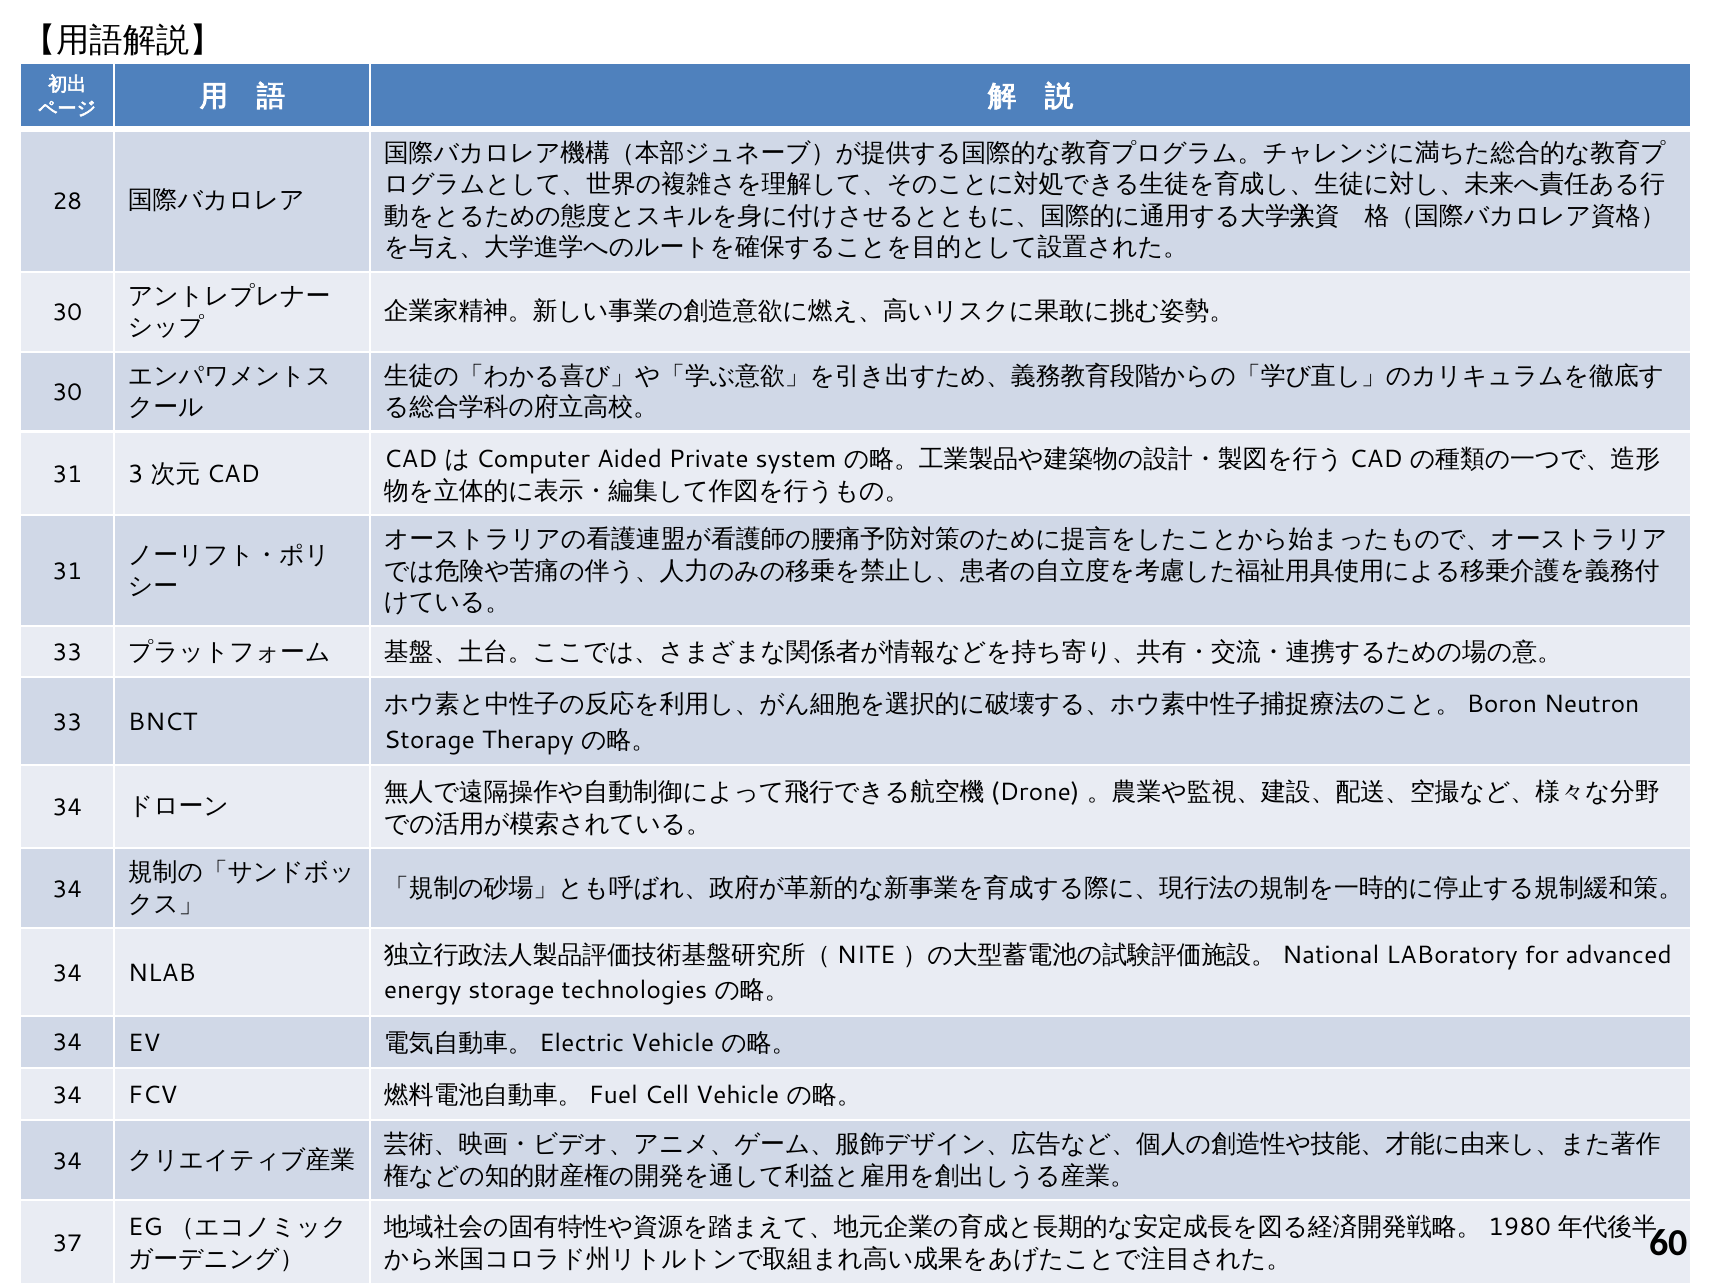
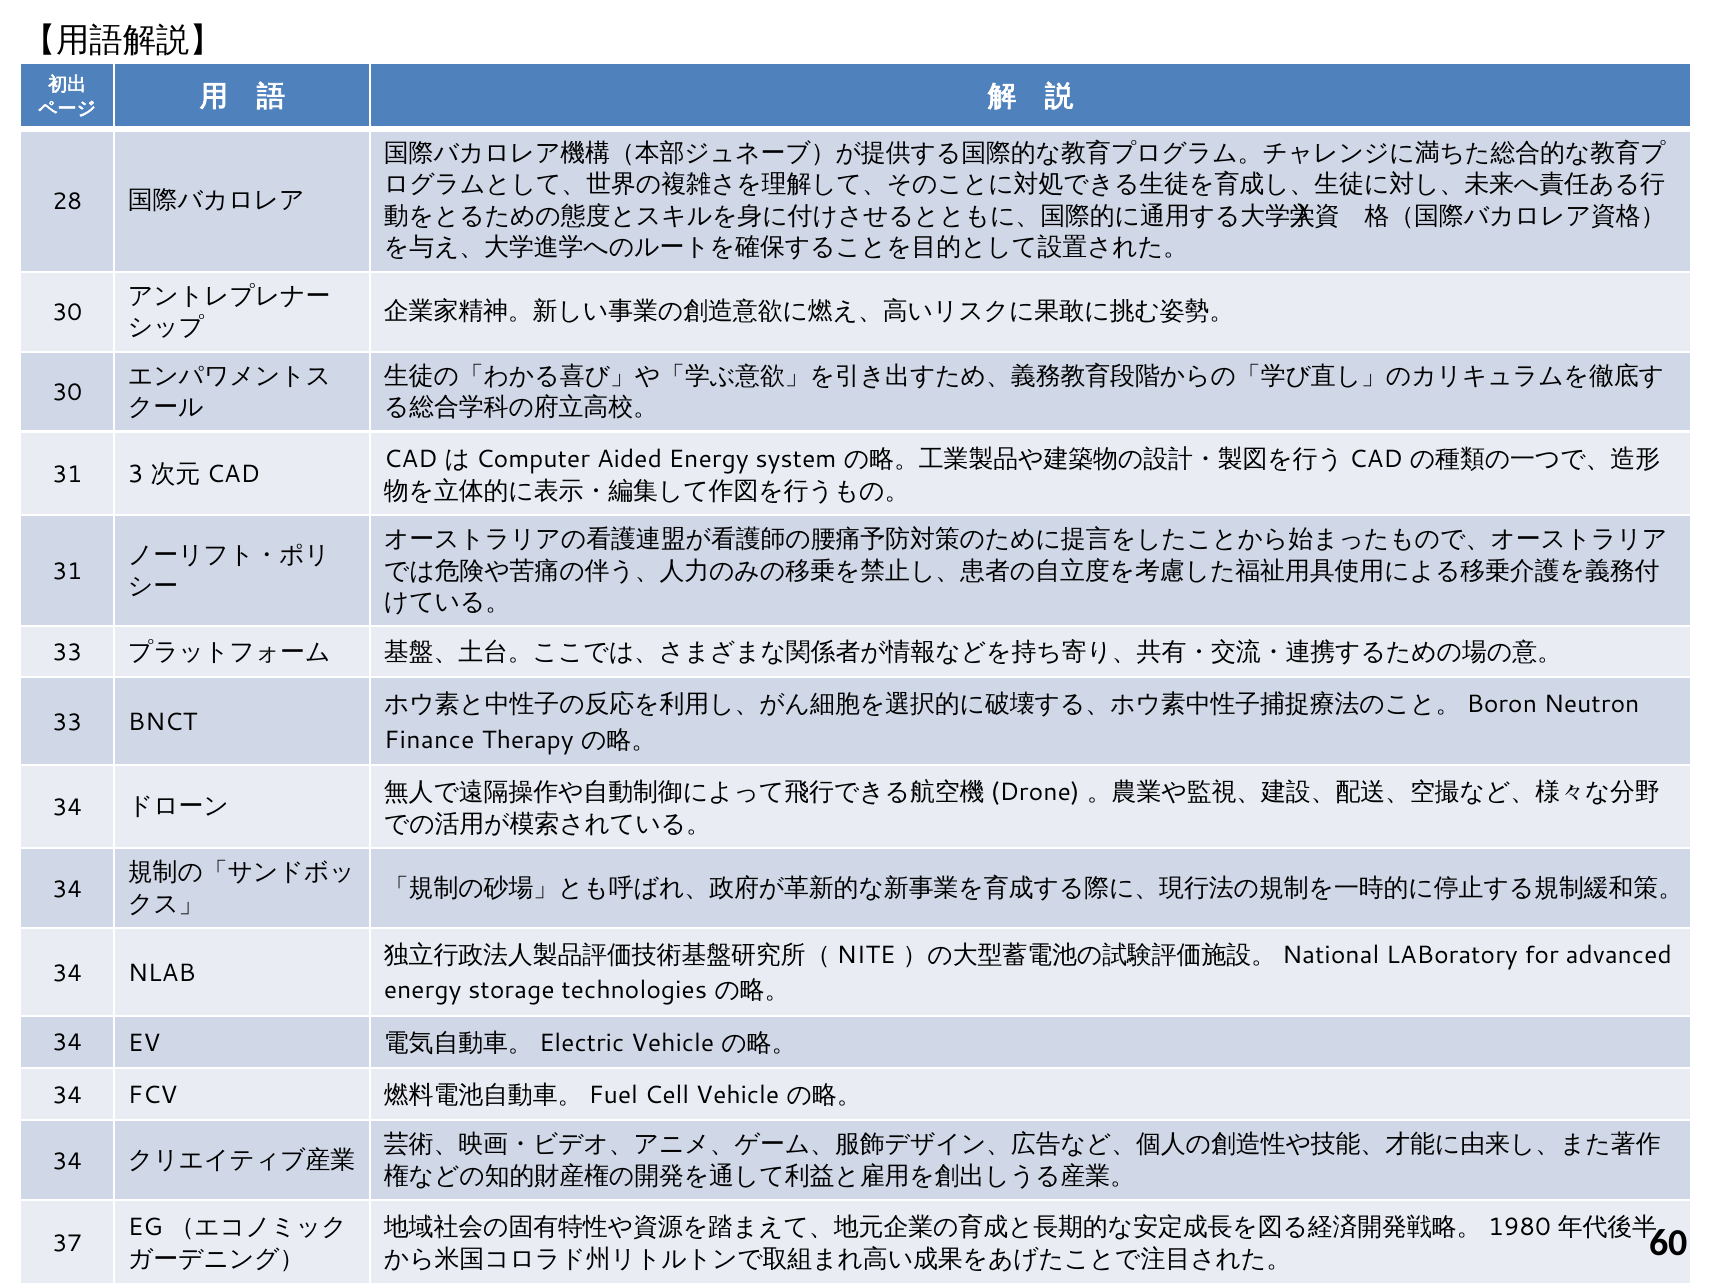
Aided Private: Private -> Energy (709, 459)
Storage: Storage -> Finance (429, 740)
